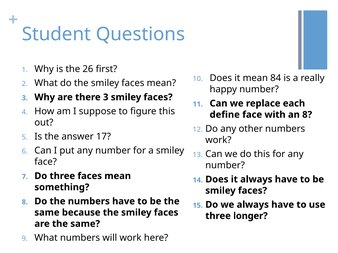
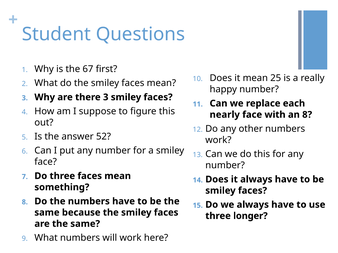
26: 26 -> 67 (88, 69)
84: 84 -> 25 (276, 78)
define: define -> nearly (225, 115)
17: 17 -> 52 (104, 137)
